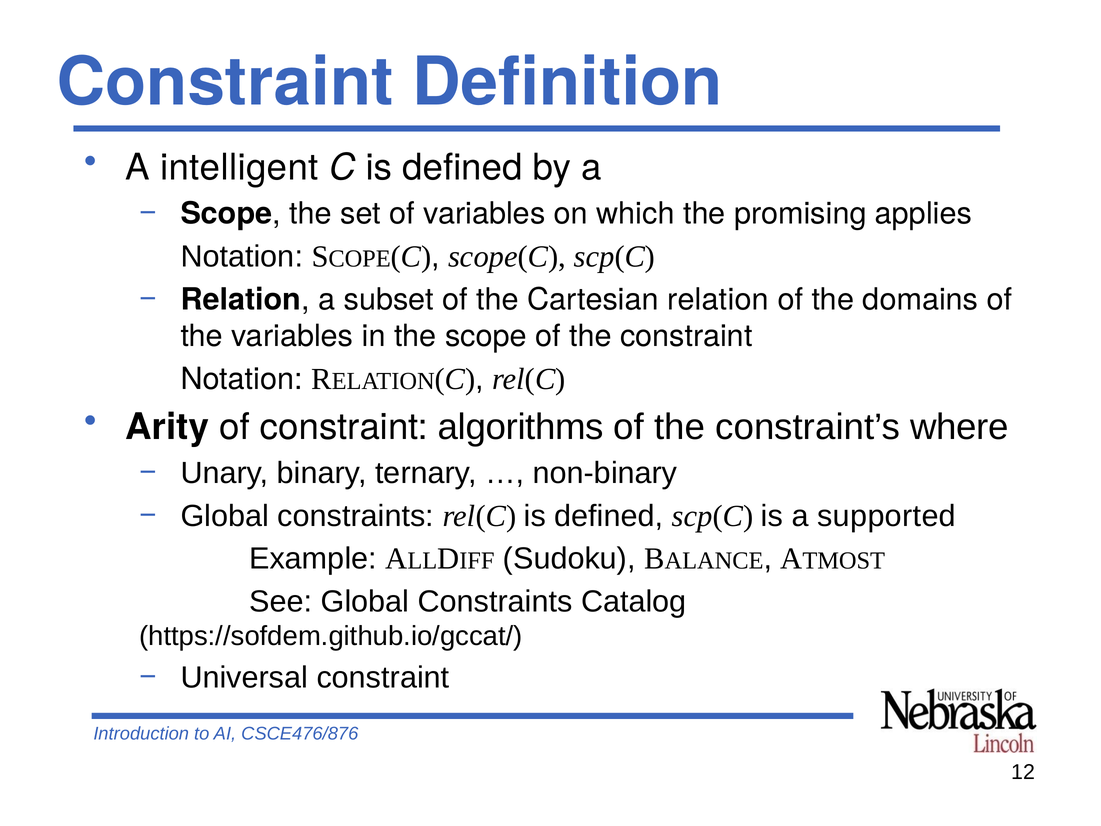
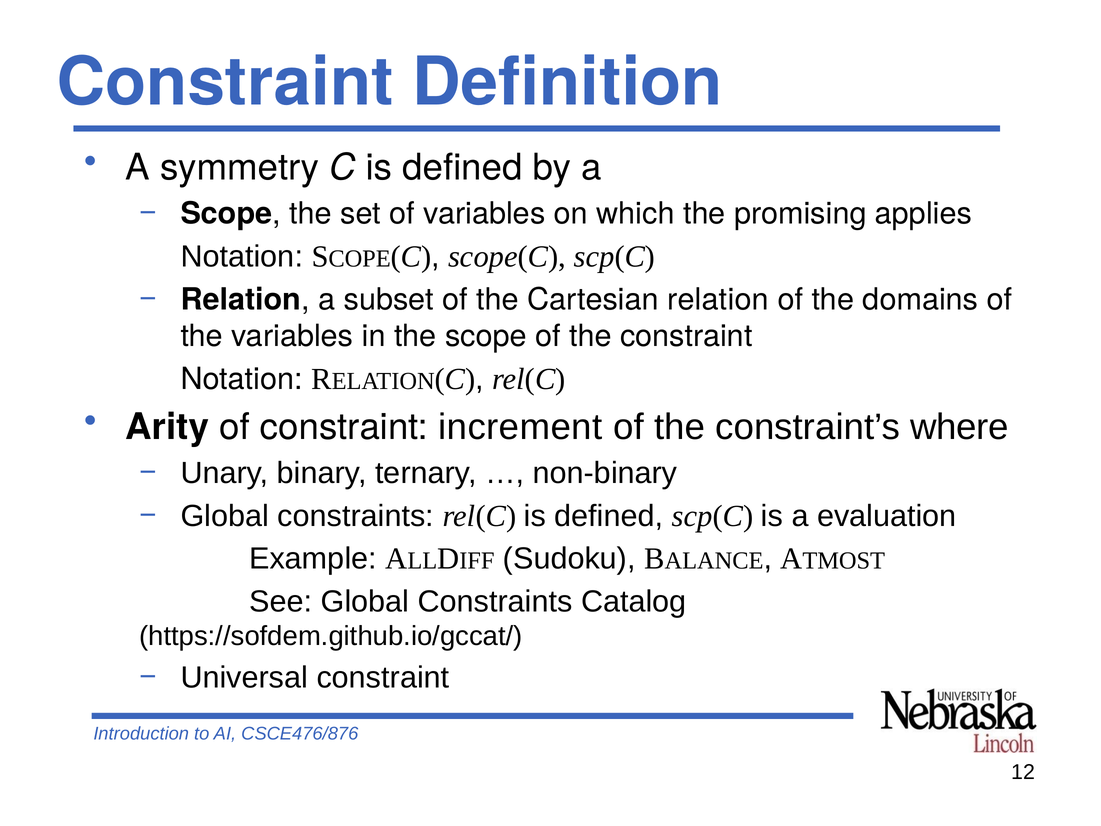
intelligent: intelligent -> symmetry (240, 168)
algorithms: algorithms -> increment (520, 427)
supported: supported -> evaluation (887, 516)
